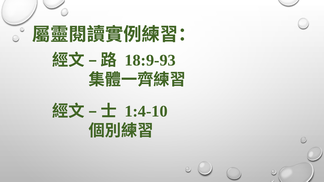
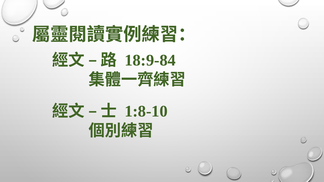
18:9-93: 18:9-93 -> 18:9-84 (150, 60)
1:4-10: 1:4-10 -> 1:8-10 (146, 111)
